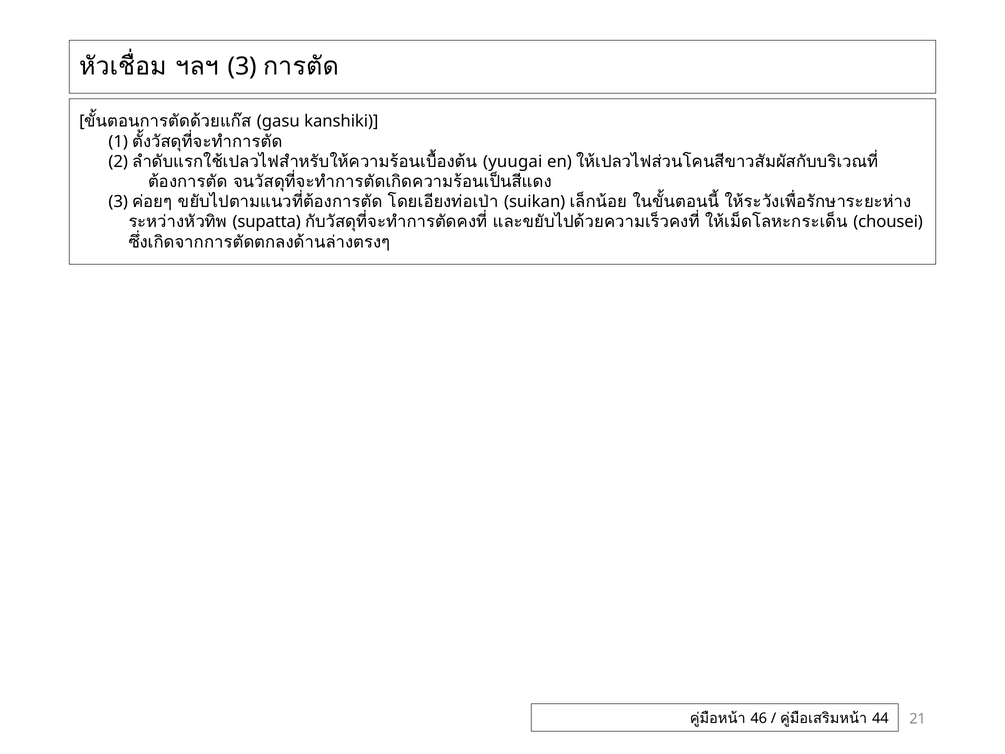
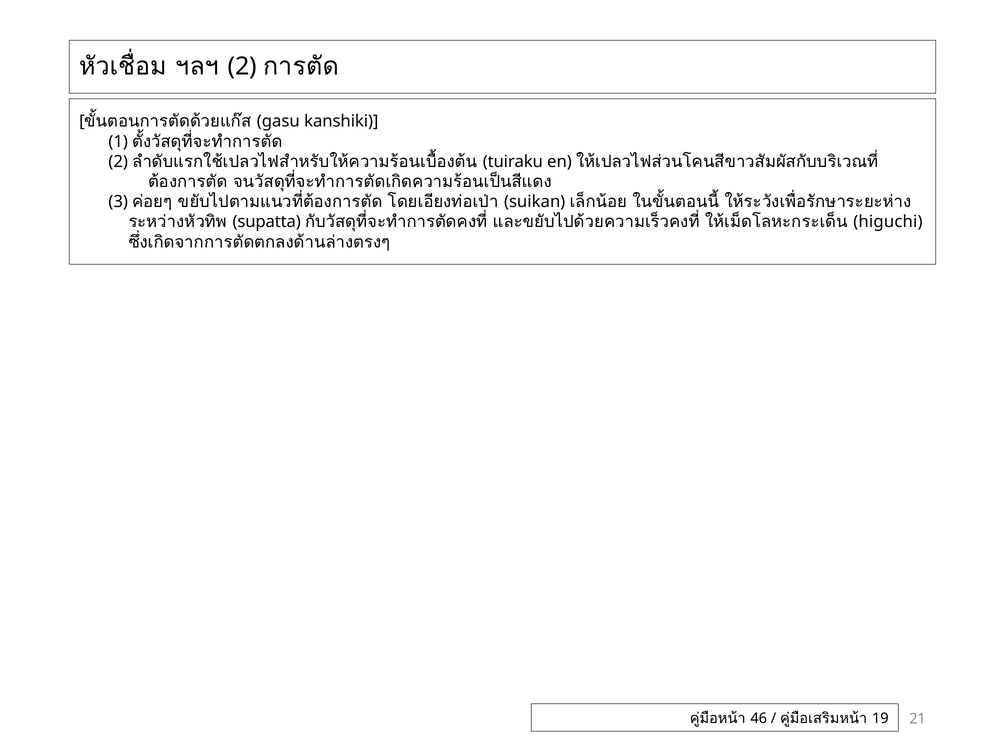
3: 3 -> 2 (242, 66)
yuugai: yuugai -> tuiraku (513, 162)
chousei: chousei -> higuchi (888, 222)
44: 44 -> 19 (880, 718)
